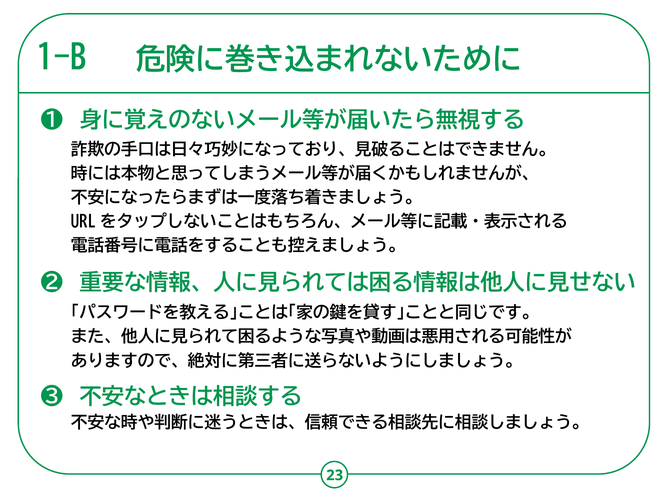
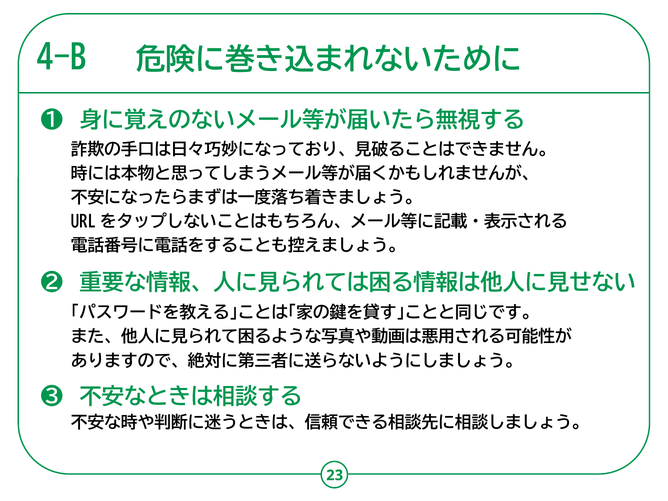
1-B: 1-B -> 4-B (62, 58)
